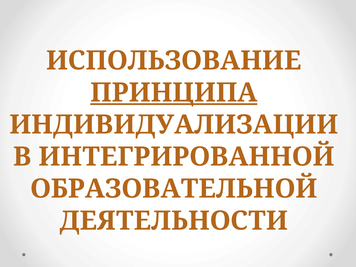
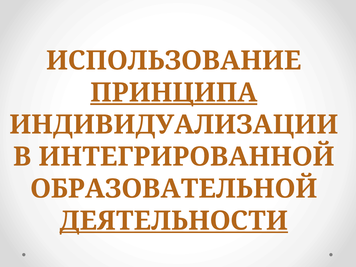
ДЕЯТЕЛЬНОСТИ underline: none -> present (174, 221)
